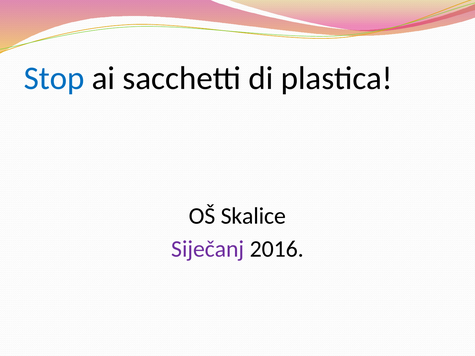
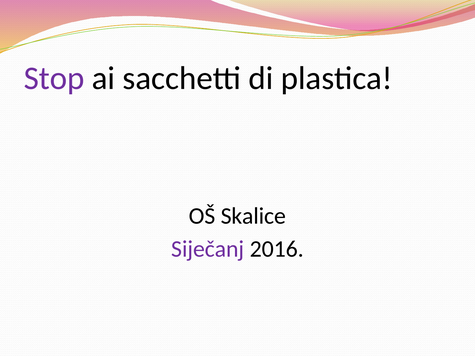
Stop colour: blue -> purple (54, 78)
